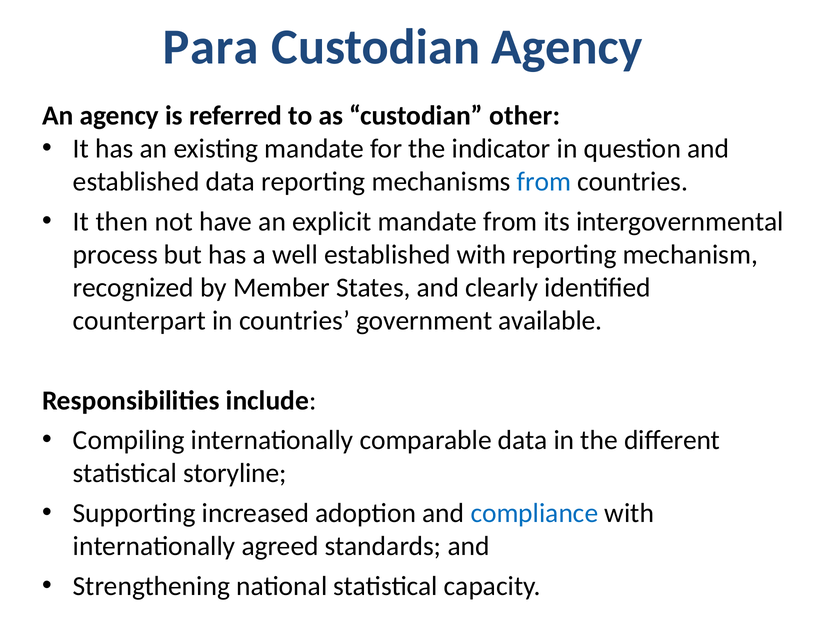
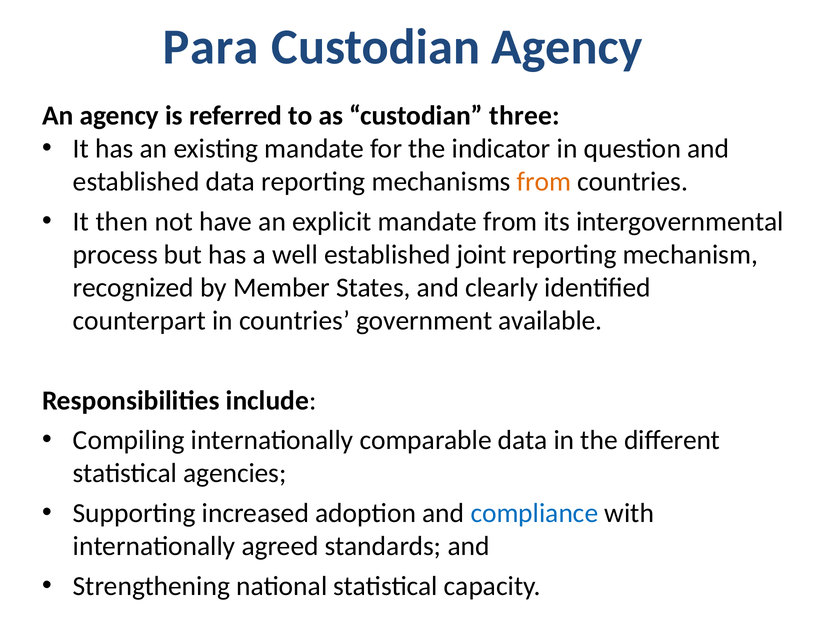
other: other -> three (525, 116)
from colour: blue -> orange (544, 182)
established with: with -> joint (482, 254)
storyline: storyline -> agencies (235, 473)
